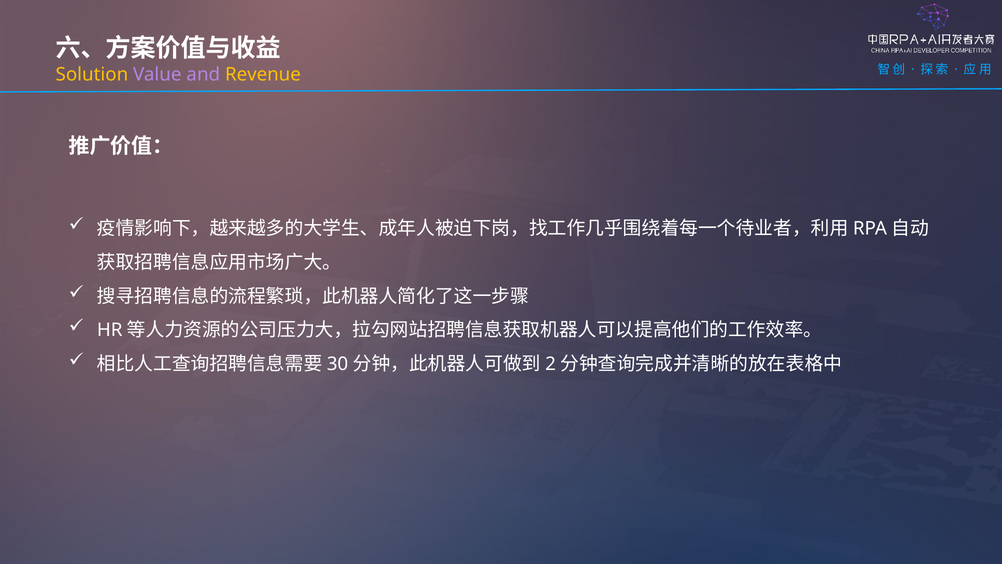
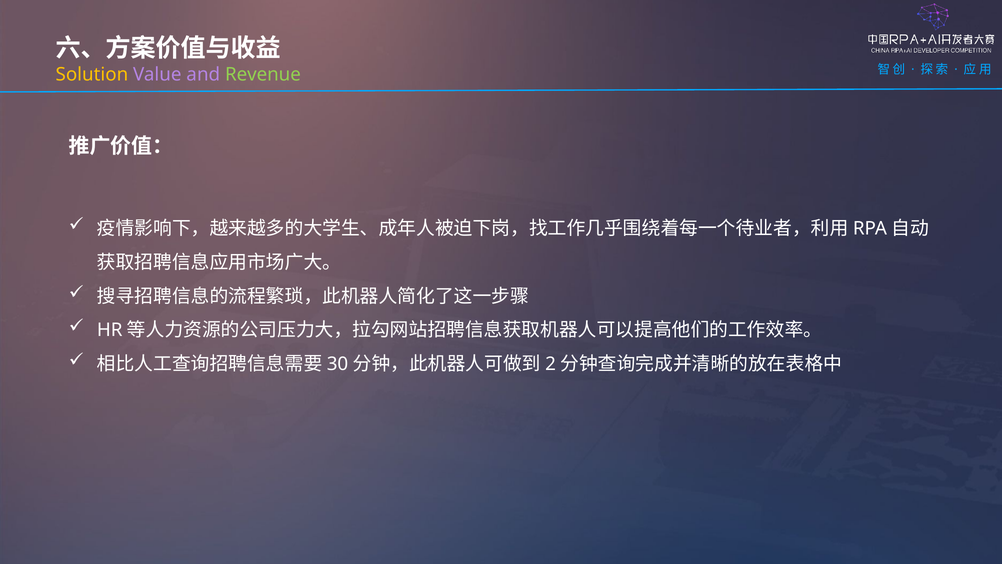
Revenue colour: yellow -> light green (263, 74)
